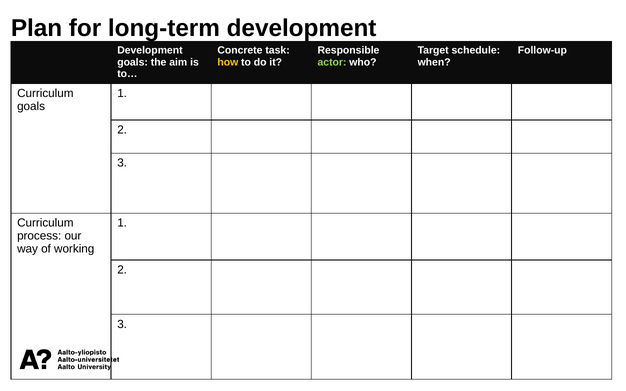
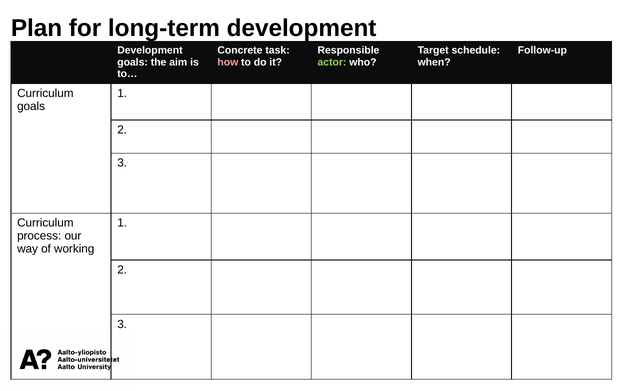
how colour: yellow -> pink (228, 62)
